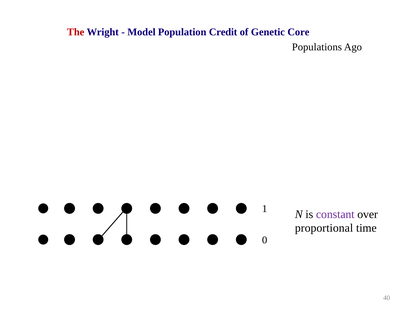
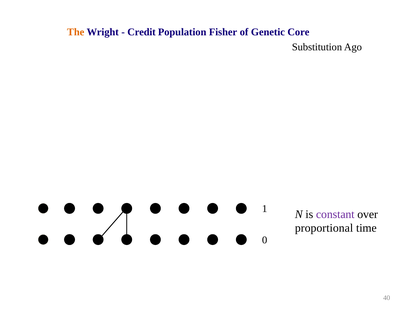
The colour: red -> orange (76, 32)
Model: Model -> Credit (142, 32)
Credit: Credit -> Fisher (223, 32)
Populations: Populations -> Substitution (317, 47)
